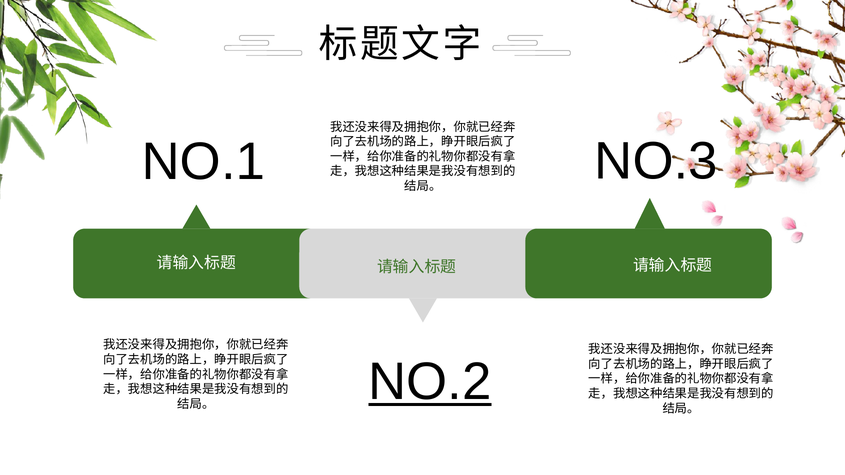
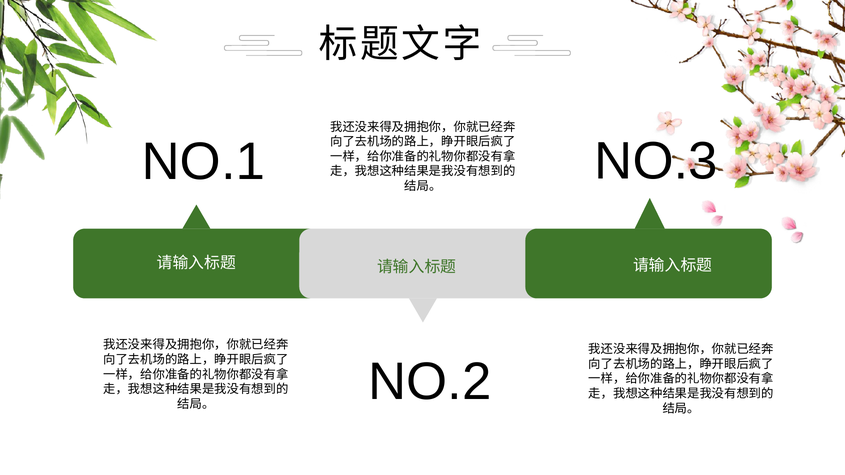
NO.2 underline: present -> none (430, 382)
